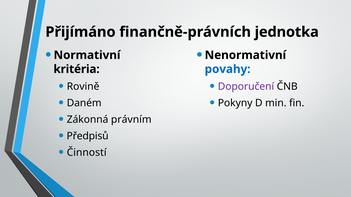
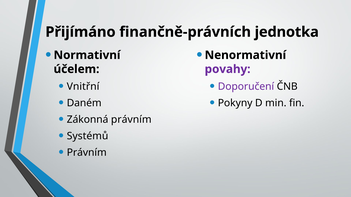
kritéria: kritéria -> účelem (76, 69)
povahy colour: blue -> purple (228, 69)
Rovině: Rovině -> Vnitřní (83, 87)
Předpisů: Předpisů -> Systémů (88, 136)
Činností: Činností -> Právním (87, 153)
